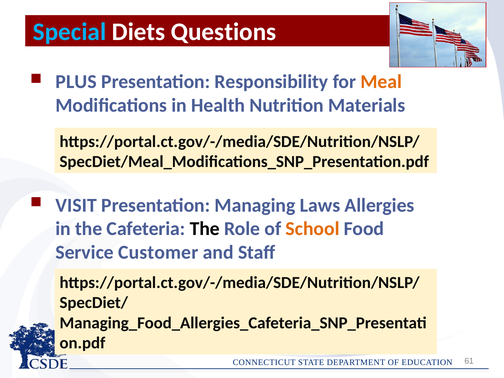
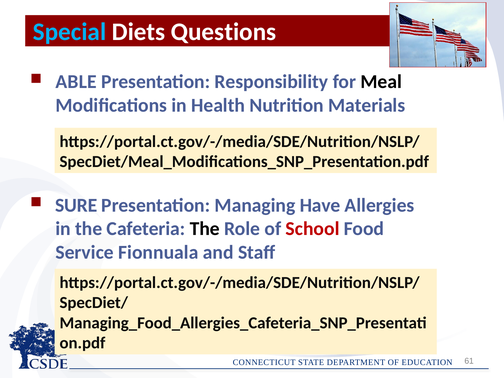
PLUS: PLUS -> ABLE (76, 82)
Meal colour: orange -> black (381, 82)
VISIT: VISIT -> SURE (76, 205)
Laws: Laws -> Have (320, 205)
School colour: orange -> red (313, 229)
Customer: Customer -> Fionnuala (158, 252)
